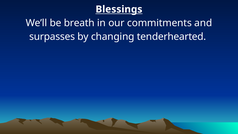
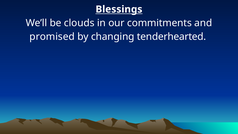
breath: breath -> clouds (79, 23)
surpasses: surpasses -> promised (52, 37)
